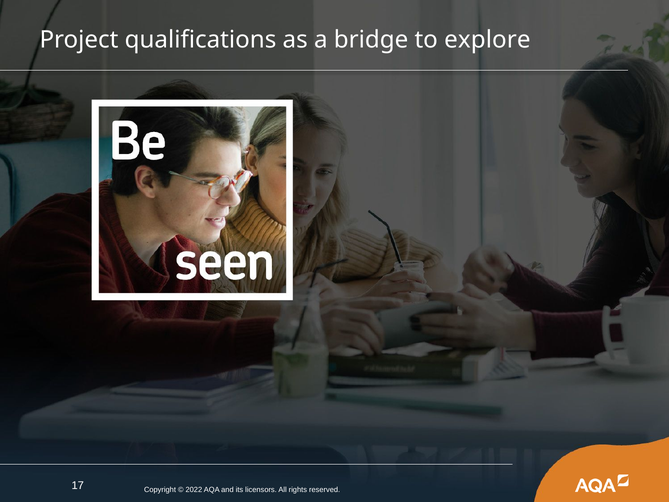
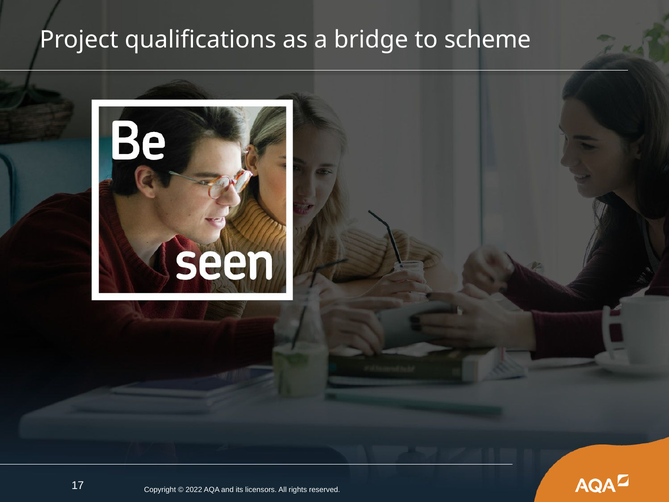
explore: explore -> scheme (488, 40)
